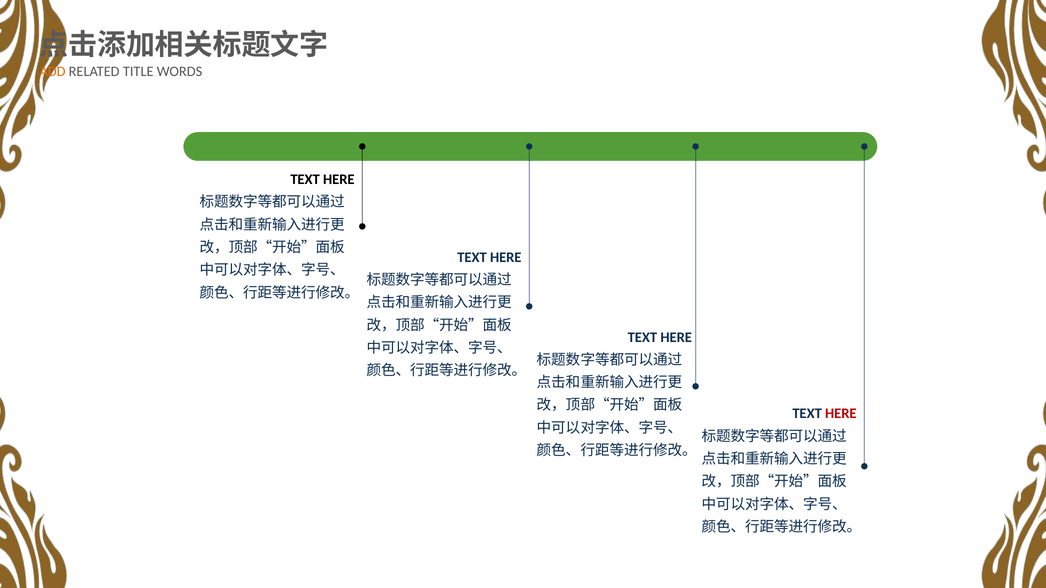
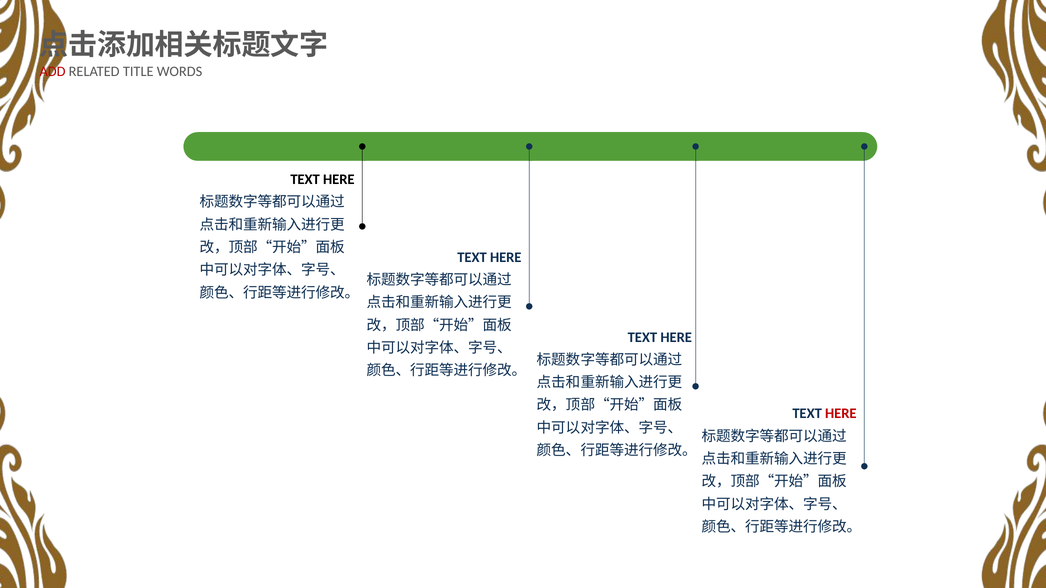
ADD colour: orange -> red (52, 72)
